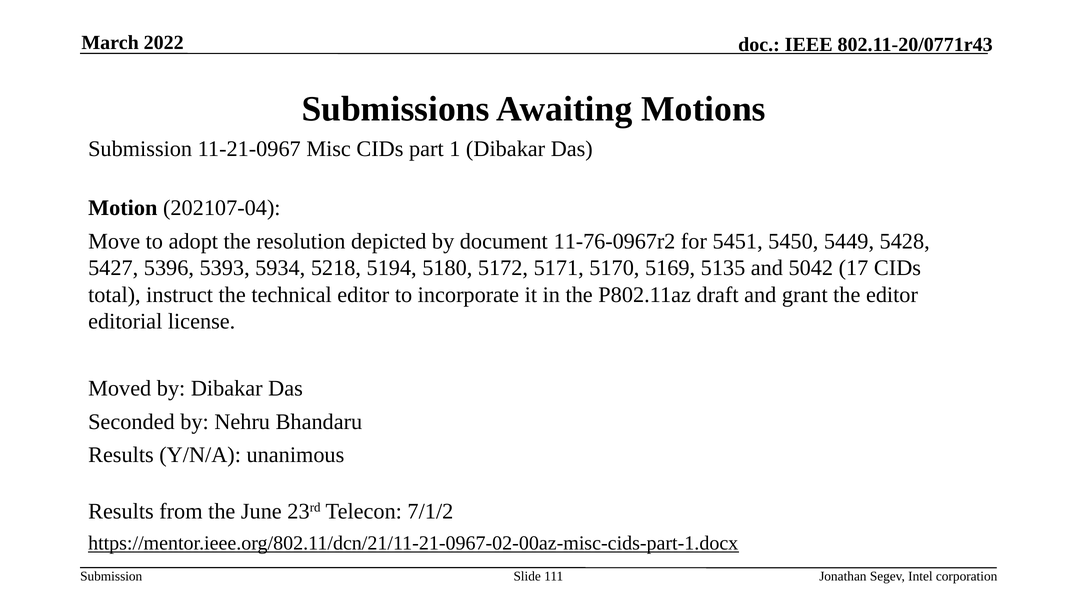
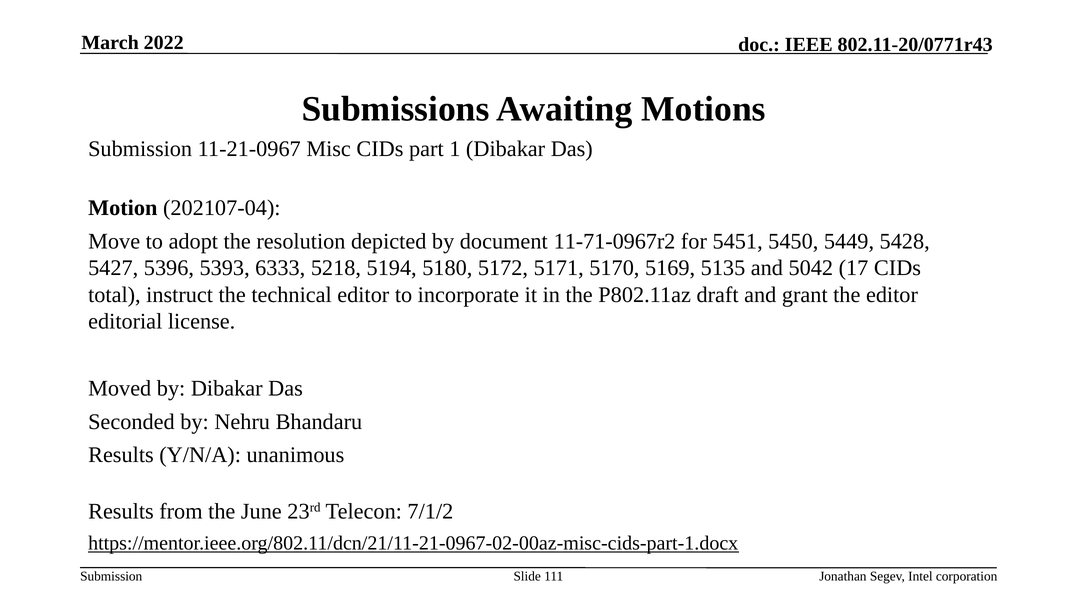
11-76-0967r2: 11-76-0967r2 -> 11-71-0967r2 (615, 241)
5934: 5934 -> 6333 (280, 268)
